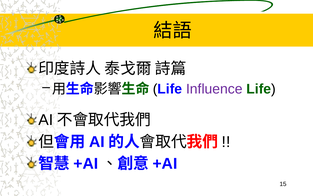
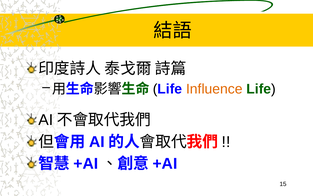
Influence colour: purple -> orange (214, 89)
